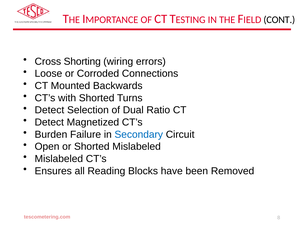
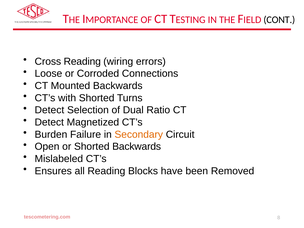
Cross Shorting: Shorting -> Reading (82, 61)
Secondary colour: blue -> orange (139, 134)
Shorted Mislabeled: Mislabeled -> Backwards (137, 147)
